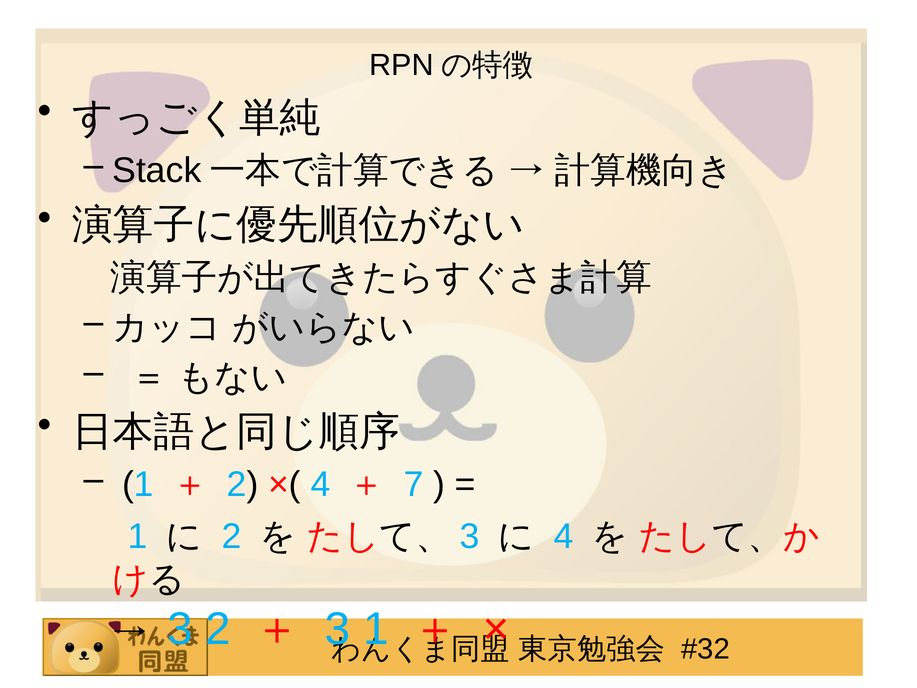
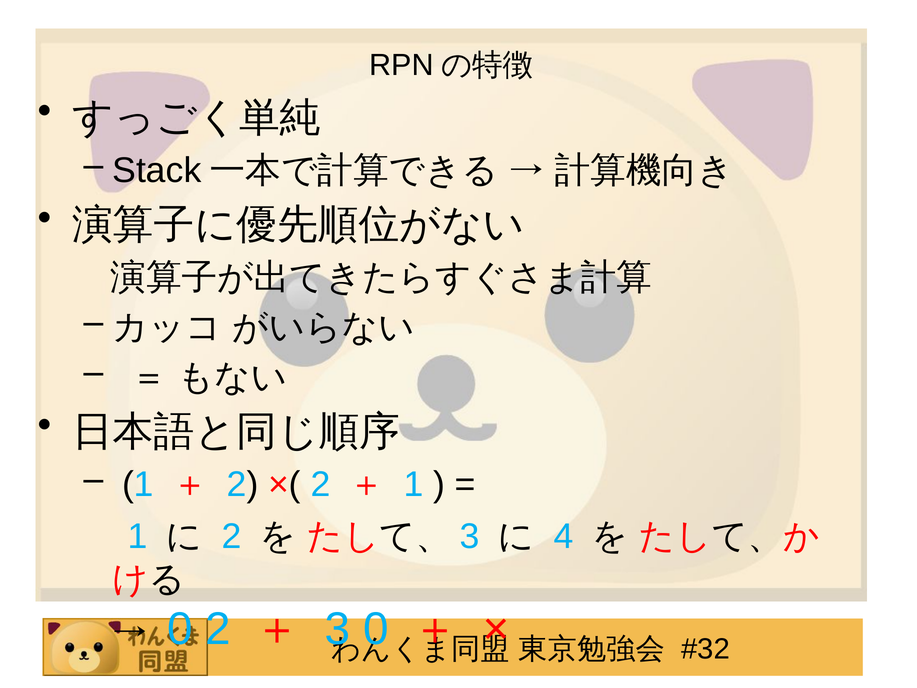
4: 4 -> 2 (321, 485)
7: 7 -> 1 (414, 485)
3: 3 -> 0 (180, 629)
3 1: 1 -> 0 (376, 629)
